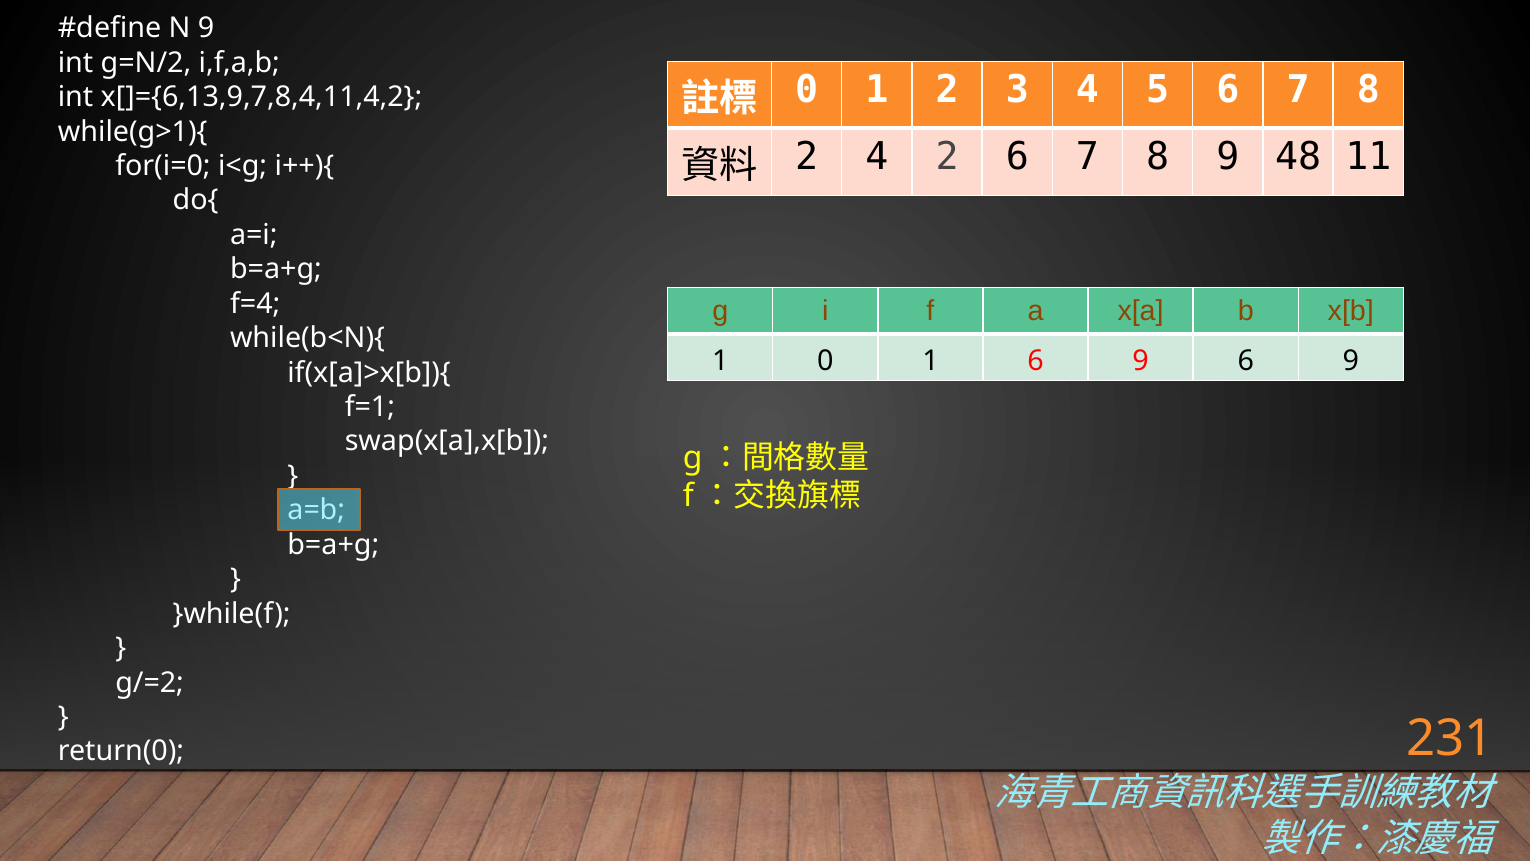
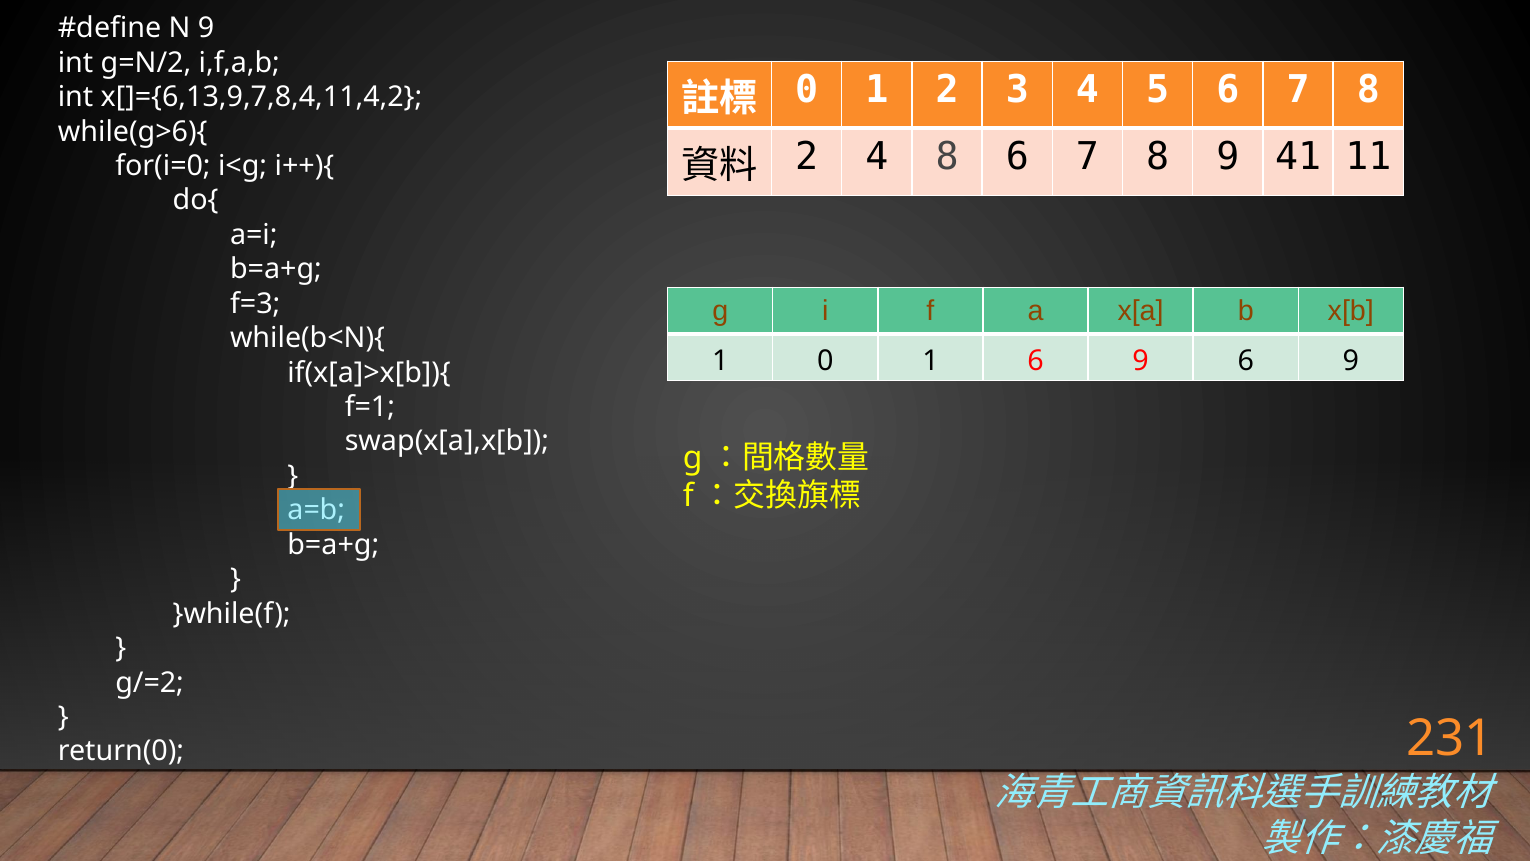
while(g>1){: while(g>1){ -> while(g>6){ (133, 131)
4 2: 2 -> 8 (947, 157)
48: 48 -> 41 (1298, 157)
f=4: f=4 -> f=3 (255, 304)
